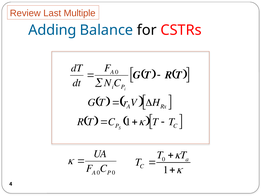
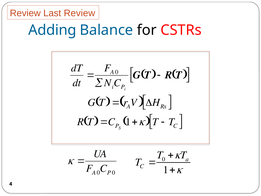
Last Multiple: Multiple -> Review (79, 13)
